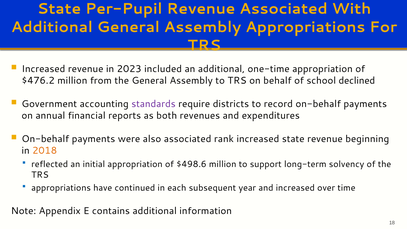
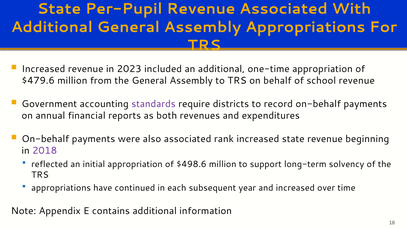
$476.2: $476.2 -> $479.6 (38, 81)
school declined: declined -> revenue (357, 81)
2018 colour: orange -> purple (45, 151)
